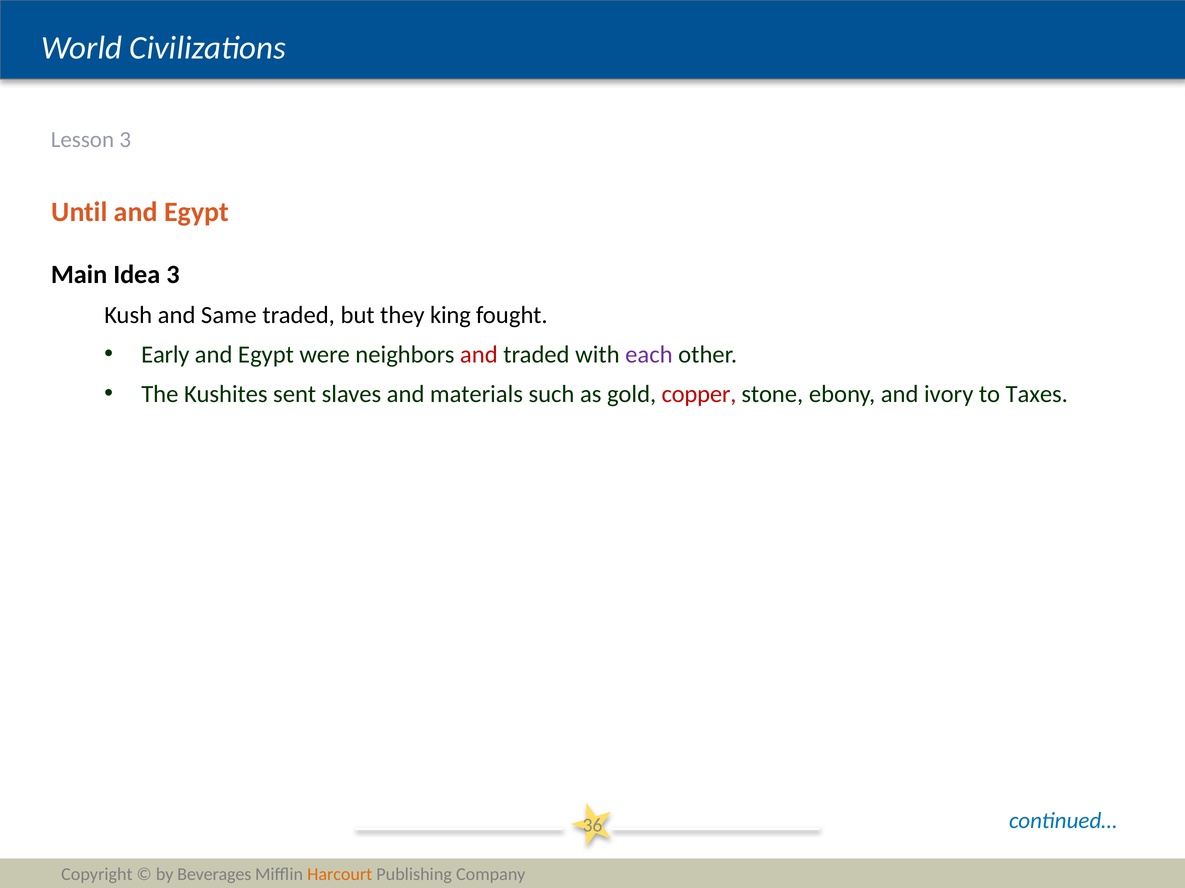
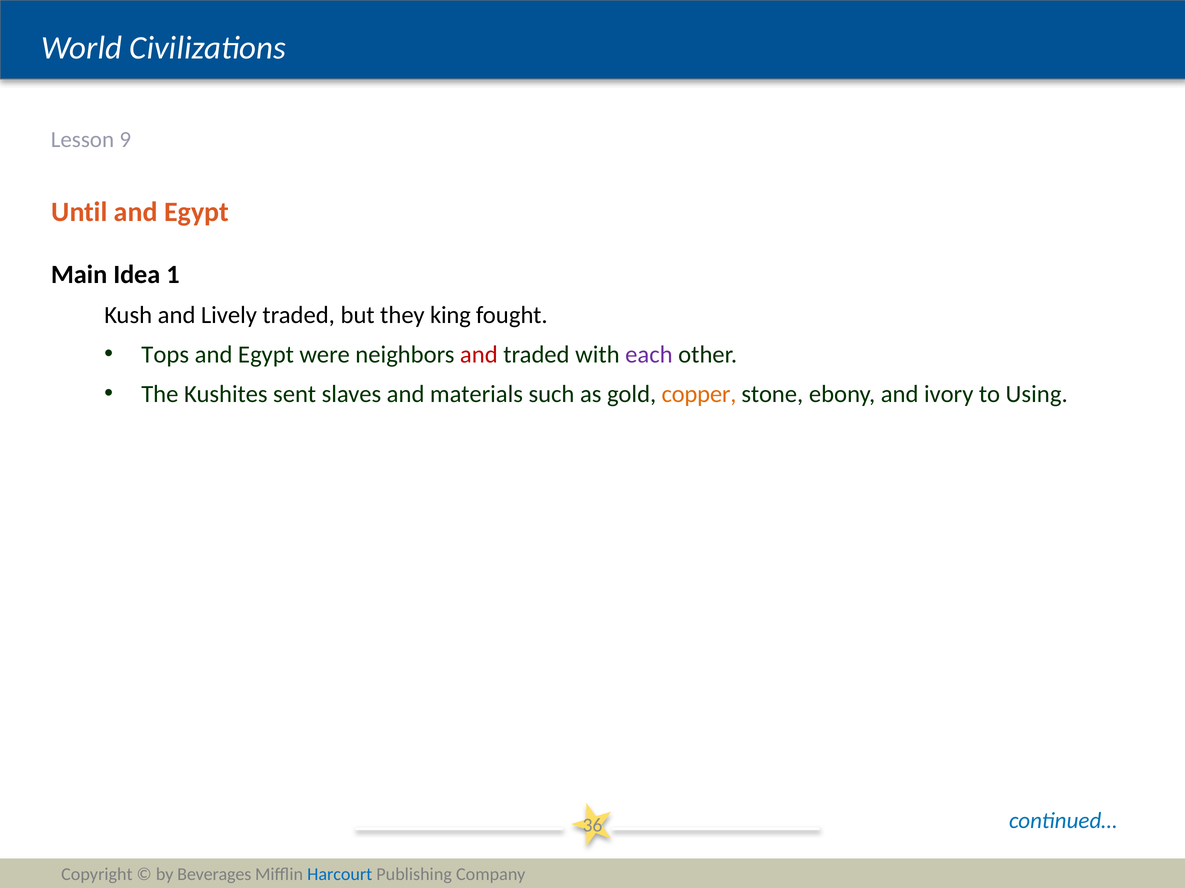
Lesson 3: 3 -> 9 (125, 140)
Idea 3: 3 -> 1 (173, 275)
Same: Same -> Lively (229, 315)
Early: Early -> Tops (165, 355)
copper colour: red -> orange (699, 394)
Taxes: Taxes -> Using (1037, 394)
Harcourt colour: orange -> blue (340, 875)
